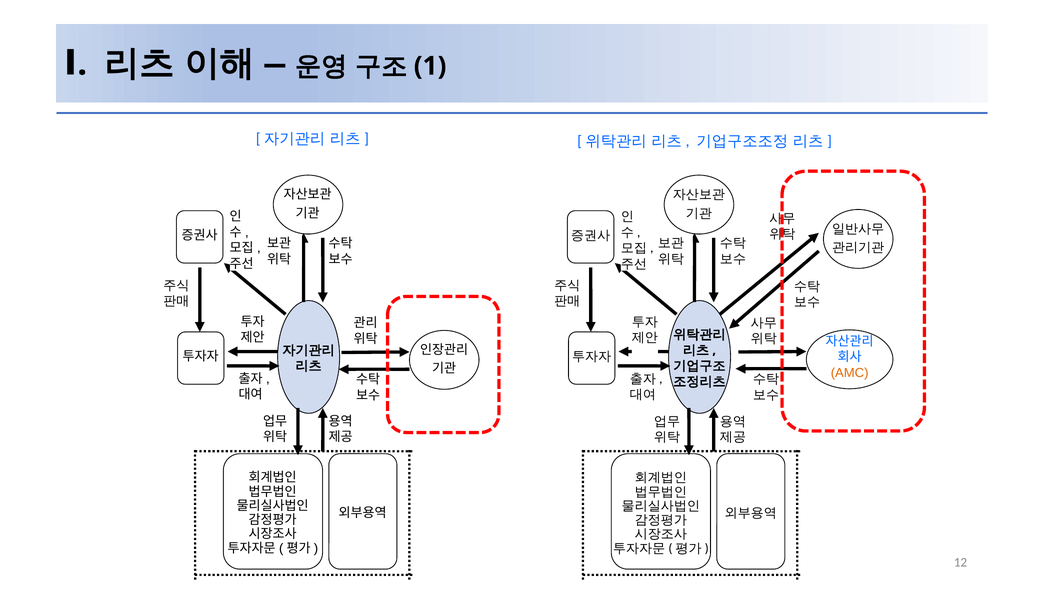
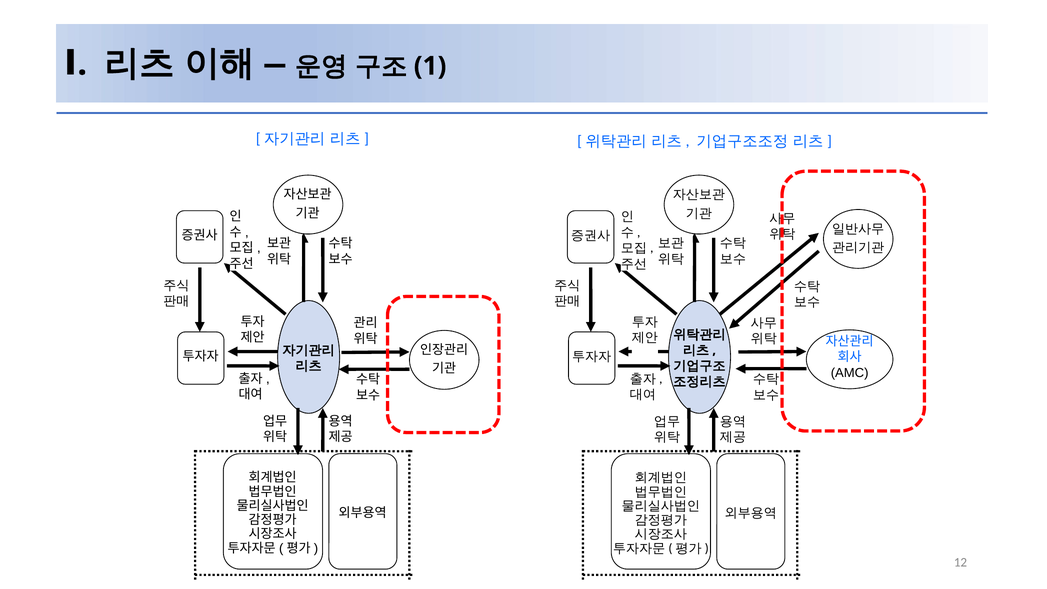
AMC colour: orange -> black (850, 373)
